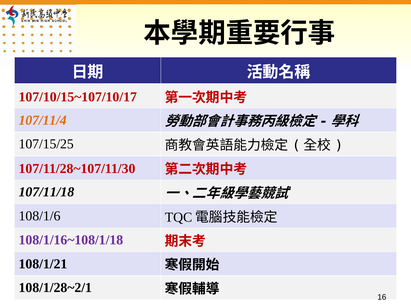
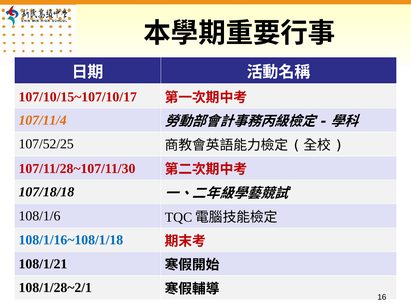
107/15/25: 107/15/25 -> 107/52/25 (46, 144)
107/11/18: 107/11/18 -> 107/18/18 (46, 192)
108/1/16~108/1/18 colour: purple -> blue (71, 240)
